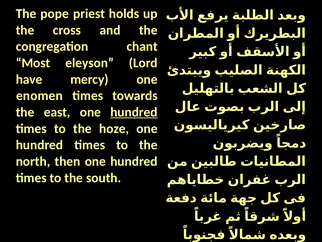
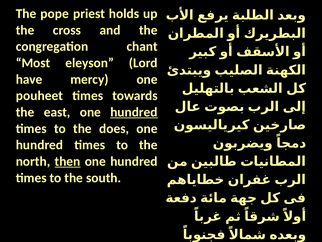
enomen: enomen -> pouheet (39, 96)
hoze: hoze -> does (114, 128)
then underline: none -> present (68, 161)
